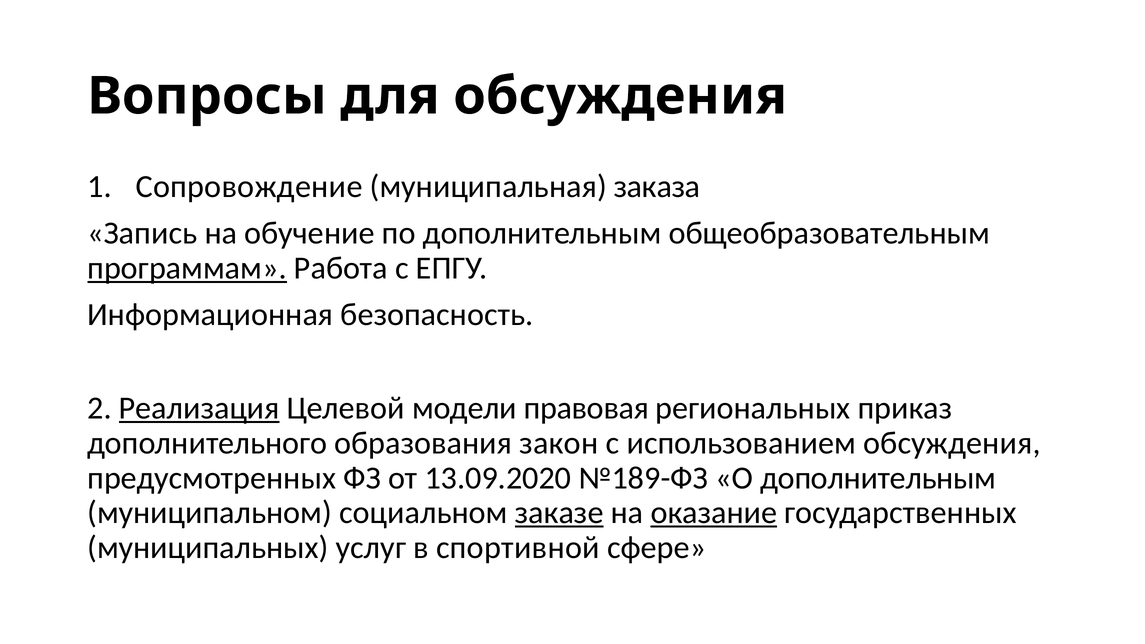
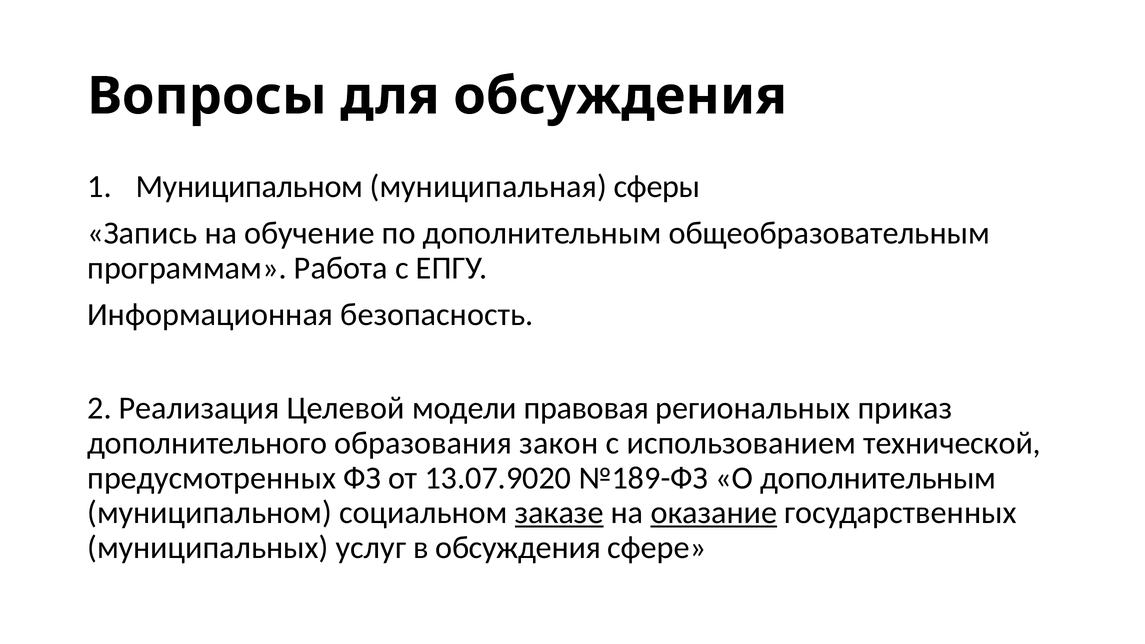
Сопровождение: Сопровождение -> Муниципальном (249, 187)
заказа: заказа -> сферы (657, 187)
программам underline: present -> none (187, 268)
Реализация underline: present -> none (199, 408)
использованием обсуждения: обсуждения -> технической (952, 443)
13.09.2020: 13.09.2020 -> 13.07.9020 (498, 478)
в спортивной: спортивной -> обсуждения (518, 548)
